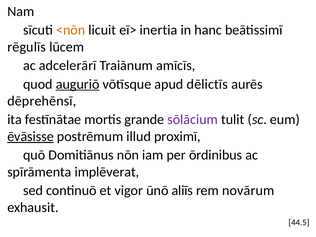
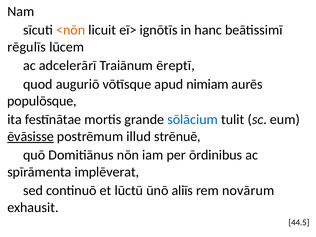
inertia: inertia -> ignōtīs (159, 30)
amīcīs: amīcīs -> ēreptī (176, 66)
auguriō underline: present -> none (78, 84)
dēlictīs: dēlictīs -> nimiam (207, 84)
dēprehēnsī: dēprehēnsī -> populōsque (42, 101)
sōlācium colour: purple -> blue (193, 120)
proximī: proximī -> strēnuē (177, 136)
vigor: vigor -> lūctū (129, 191)
